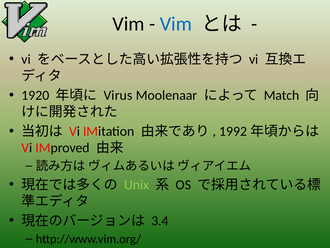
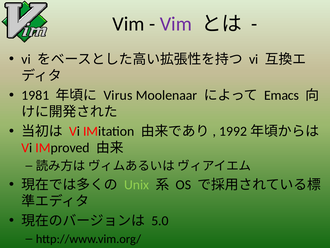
Vim colour: blue -> purple (176, 24)
1920: 1920 -> 1981 (35, 95)
Match: Match -> Emacs (282, 95)
3.4: 3.4 -> 5.0 (160, 220)
